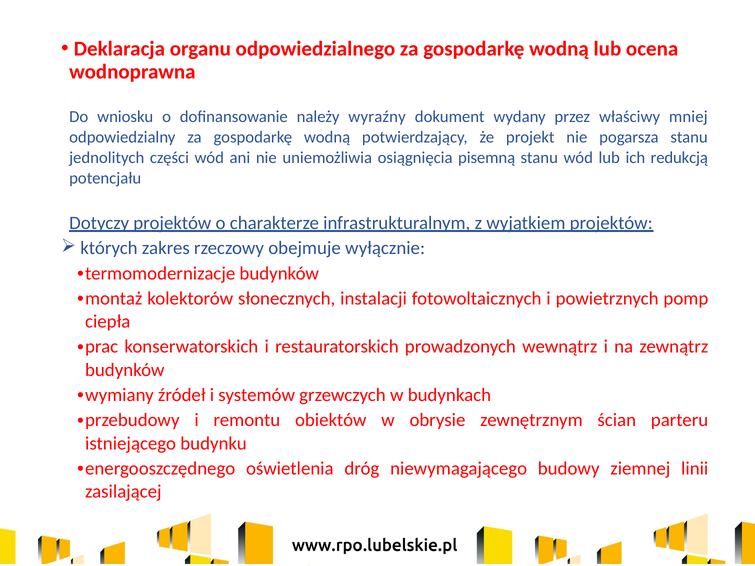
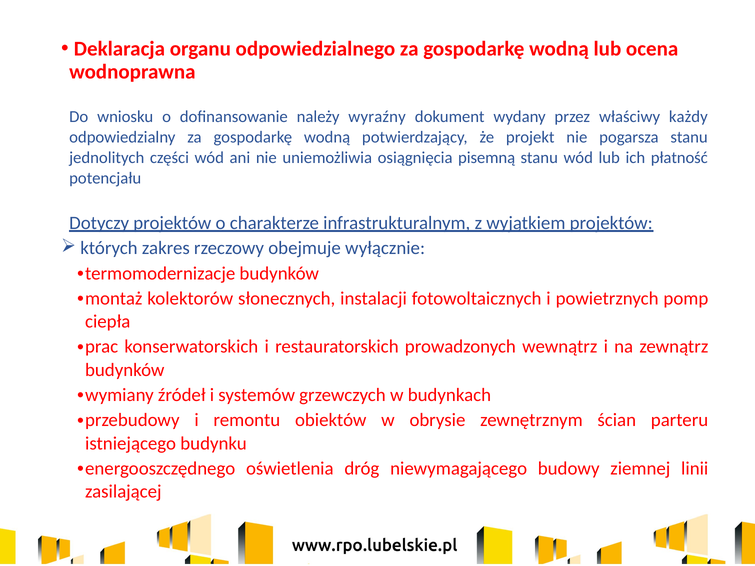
mniej: mniej -> każdy (688, 117)
redukcją: redukcją -> płatność (679, 158)
